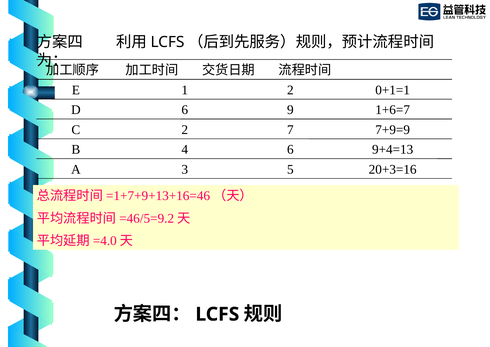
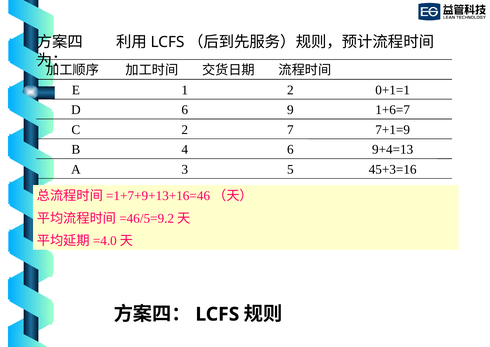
7+9=9: 7+9=9 -> 7+1=9 (393, 130)
20+3=16: 20+3=16 -> 45+3=16 (393, 169)
